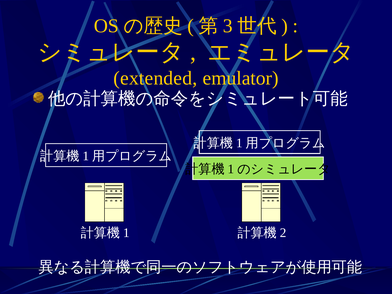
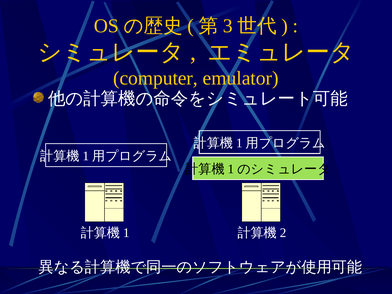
extended: extended -> computer (155, 78)
